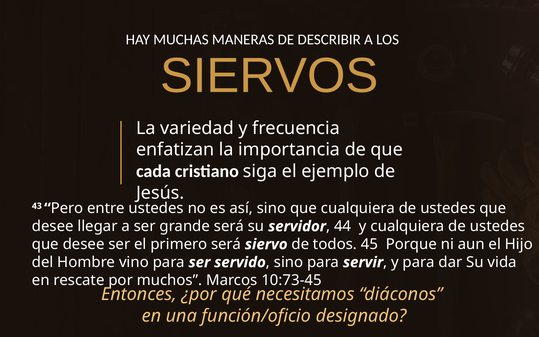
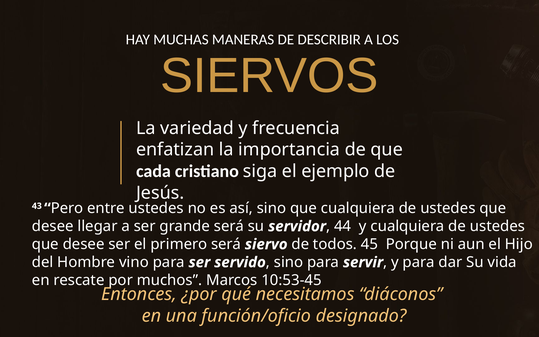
10:73-45: 10:73-45 -> 10:53-45 (292, 280)
